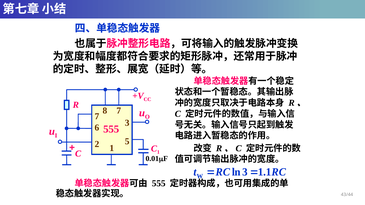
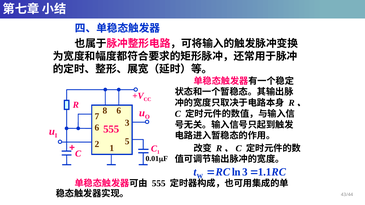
8 7: 7 -> 6 (119, 111)
